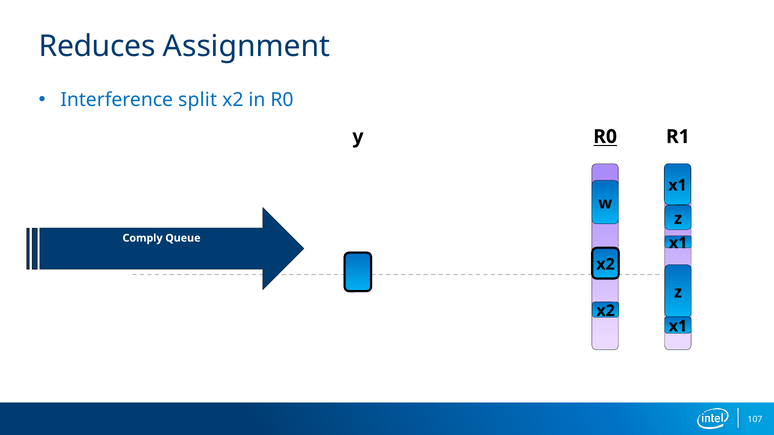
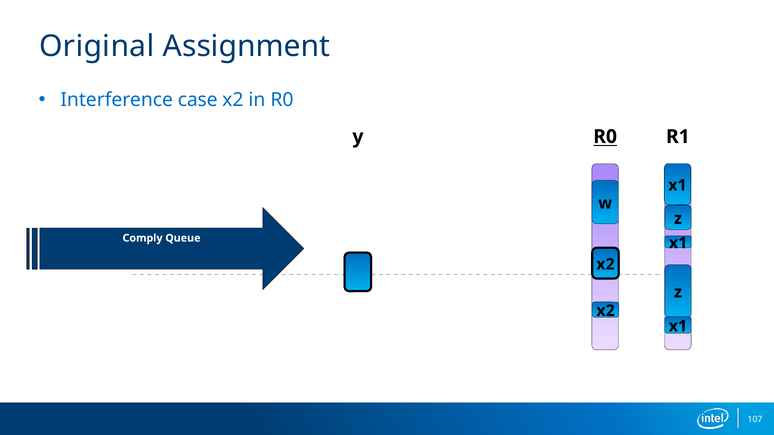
Reduces: Reduces -> Original (97, 46)
split: split -> case (198, 100)
